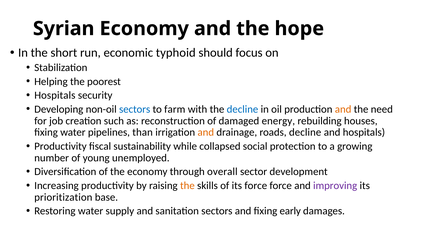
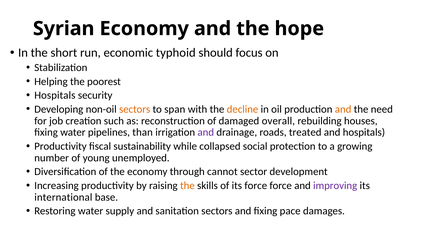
sectors colour: blue -> orange (135, 109)
farm: farm -> span (175, 109)
decline colour: blue -> orange (243, 109)
energy: energy -> overall (278, 121)
and colour: orange -> purple (206, 133)
roads decline: decline -> treated (305, 133)
overall: overall -> cannot (222, 172)
prioritization: prioritization -> international (63, 198)
early: early -> pace (290, 211)
